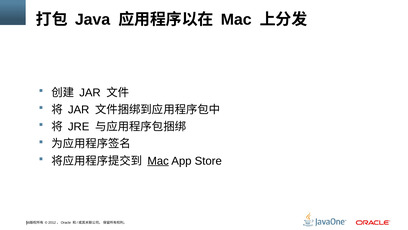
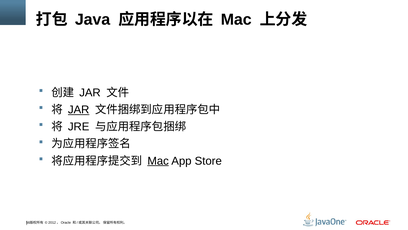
JAR underline: none -> present (79, 110)
